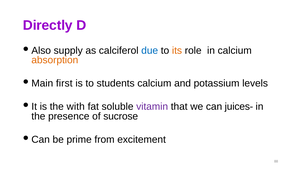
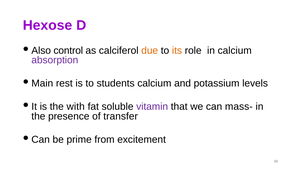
Directly: Directly -> Hexose (48, 25)
supply: supply -> control (68, 51)
due colour: blue -> orange (150, 51)
absorption colour: orange -> purple (55, 60)
first: first -> rest (64, 84)
juices-: juices- -> mass- (239, 107)
sucrose: sucrose -> transfer (121, 116)
